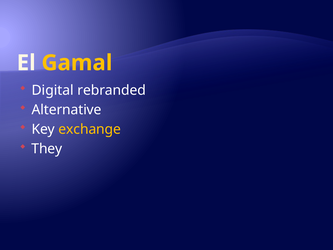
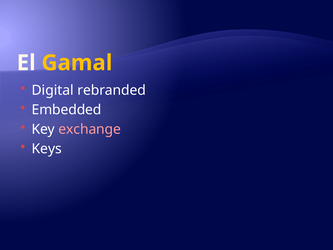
Alternative: Alternative -> Embedded (67, 110)
exchange colour: yellow -> pink (90, 129)
They: They -> Keys (47, 149)
